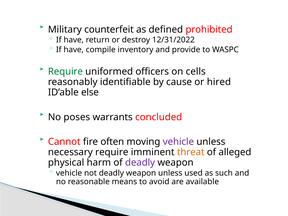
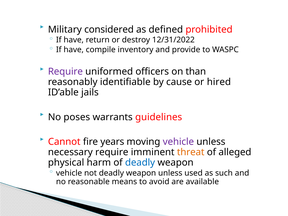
counterfeit: counterfeit -> considered (109, 29)
Require colour: green -> purple (65, 72)
cells: cells -> than (196, 72)
else: else -> jails (90, 92)
concluded: concluded -> guidelines (159, 117)
often: often -> years (112, 142)
deadly colour: purple -> blue (140, 163)
